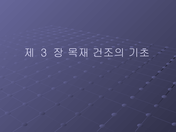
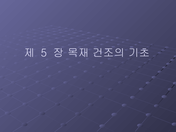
3: 3 -> 5 (44, 53)
